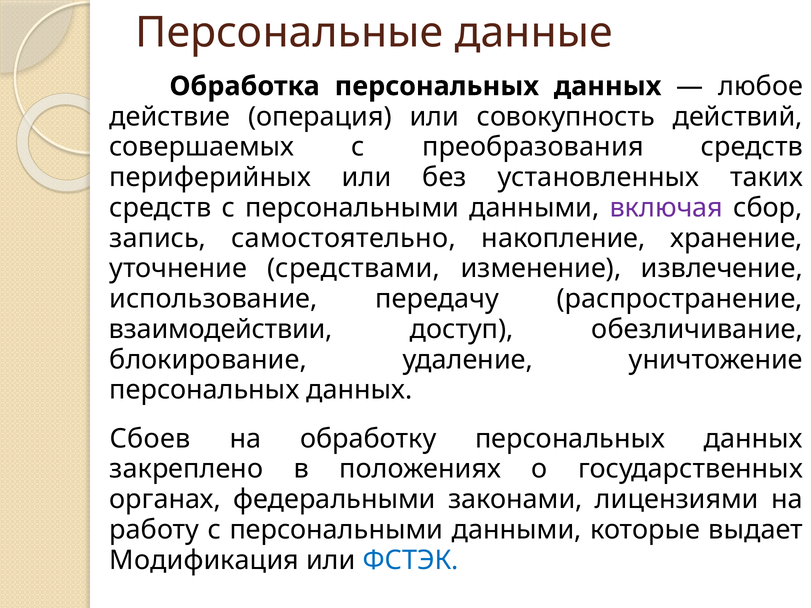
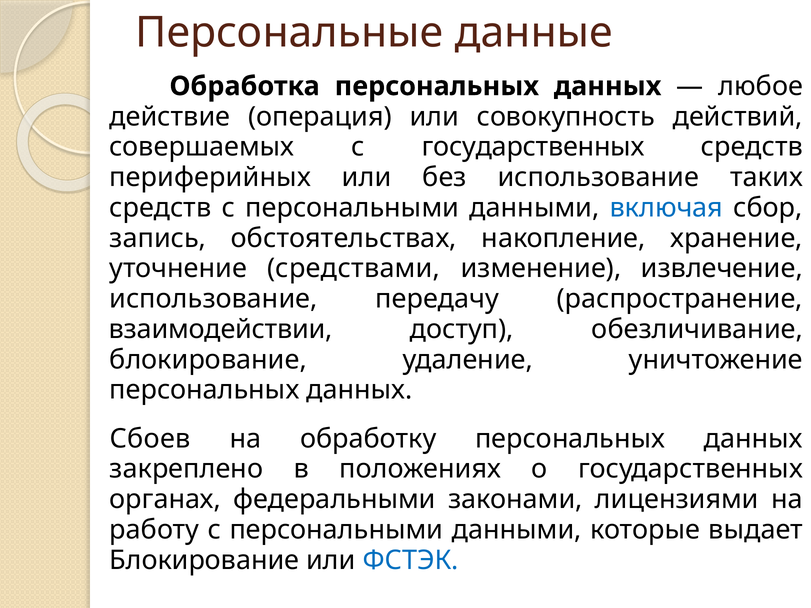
с преобразования: преобразования -> государственных (533, 147)
без установленных: установленных -> использование (598, 177)
включая colour: purple -> blue (666, 208)
самостоятельно: самостоятельно -> обстоятельствах (344, 238)
Модификация: Модификация -> Блокирование (204, 560)
